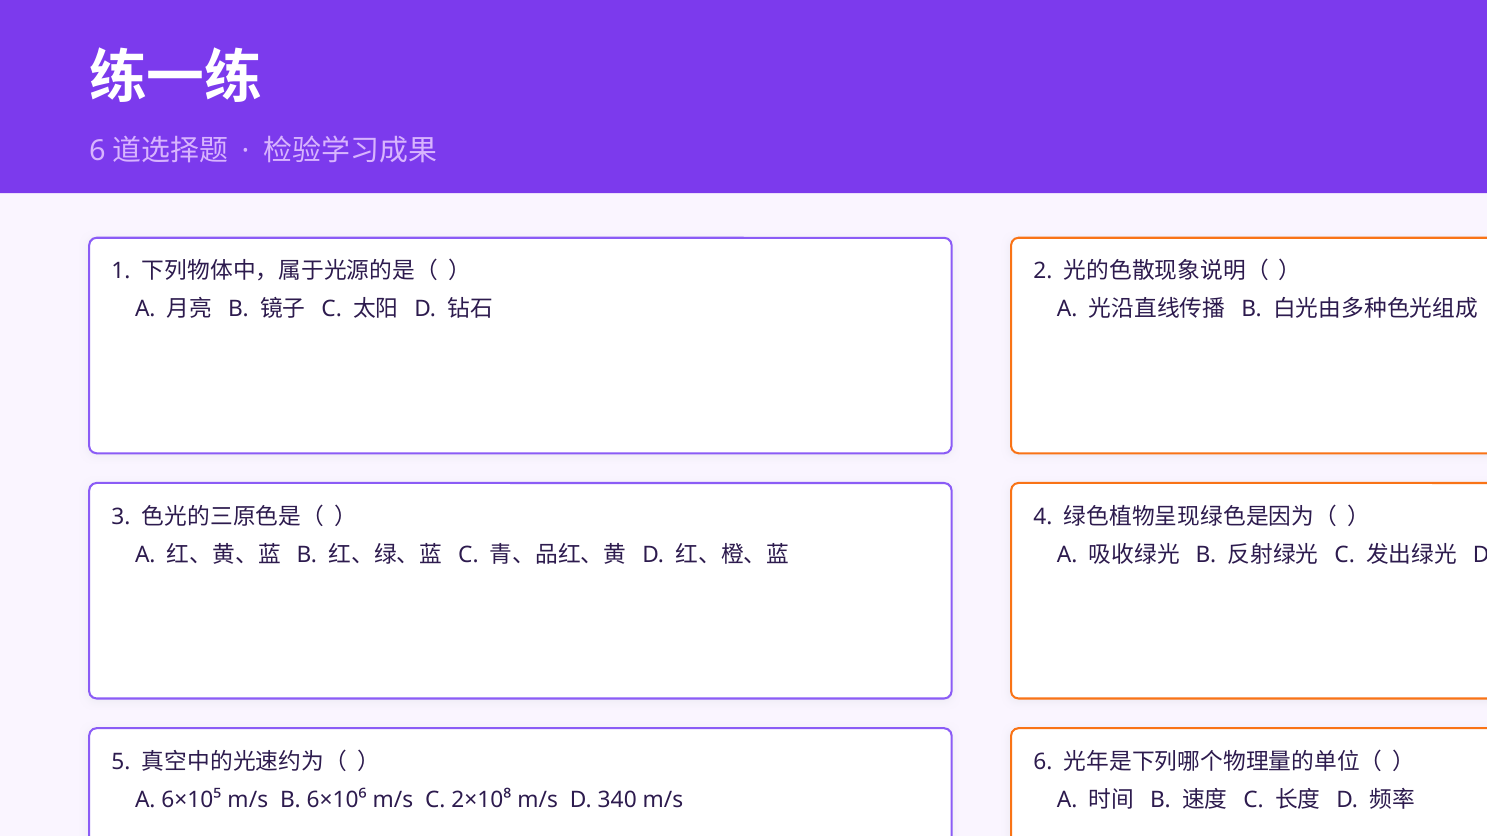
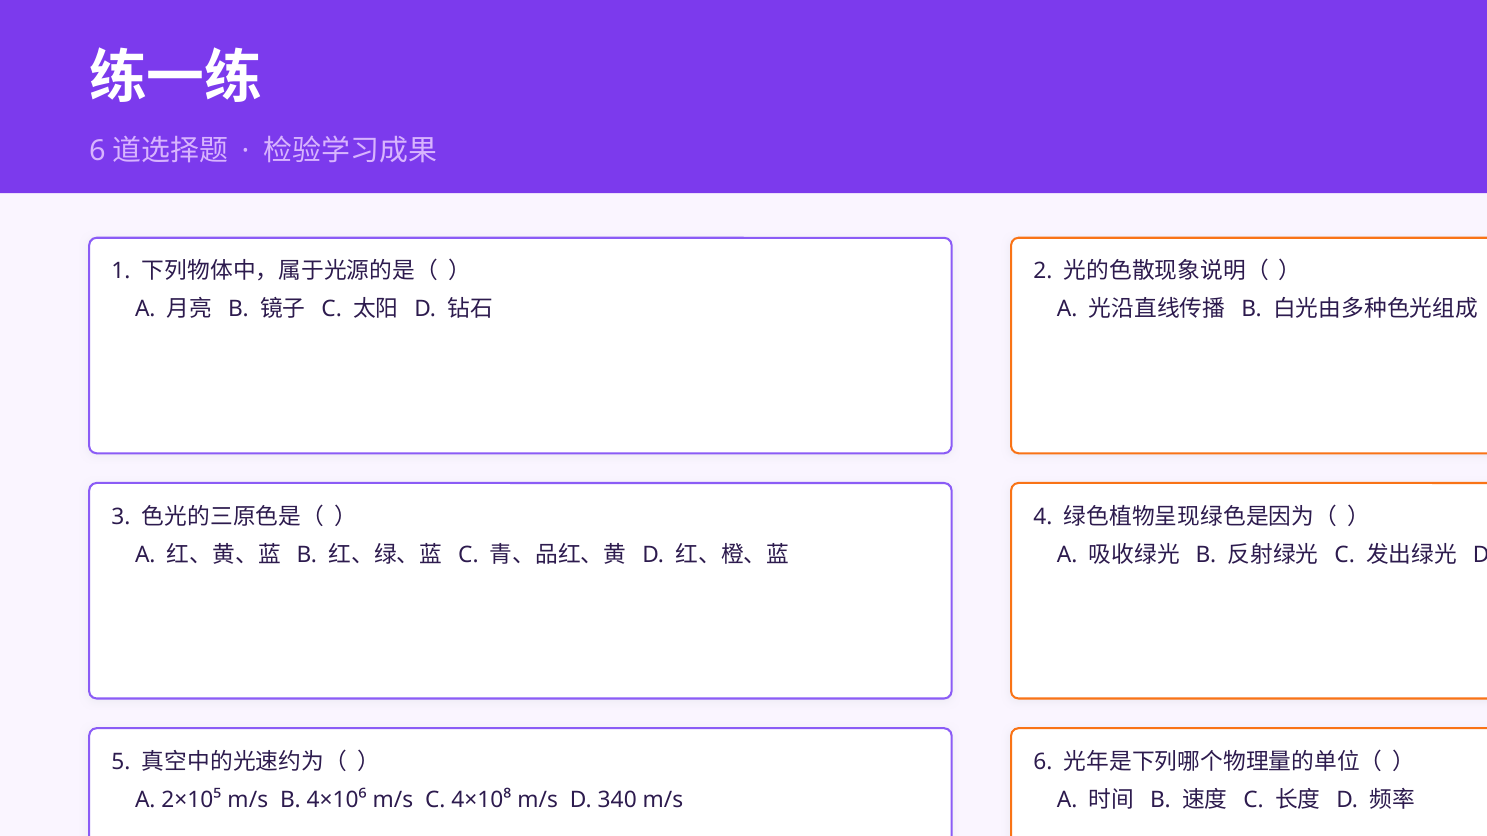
6×10⁵: 6×10⁵ -> 2×10⁵ (191, 800)
6×10⁶: 6×10⁶ -> 4×10⁶ (337, 800)
2×10⁸: 2×10⁸ -> 4×10⁸ (481, 800)
